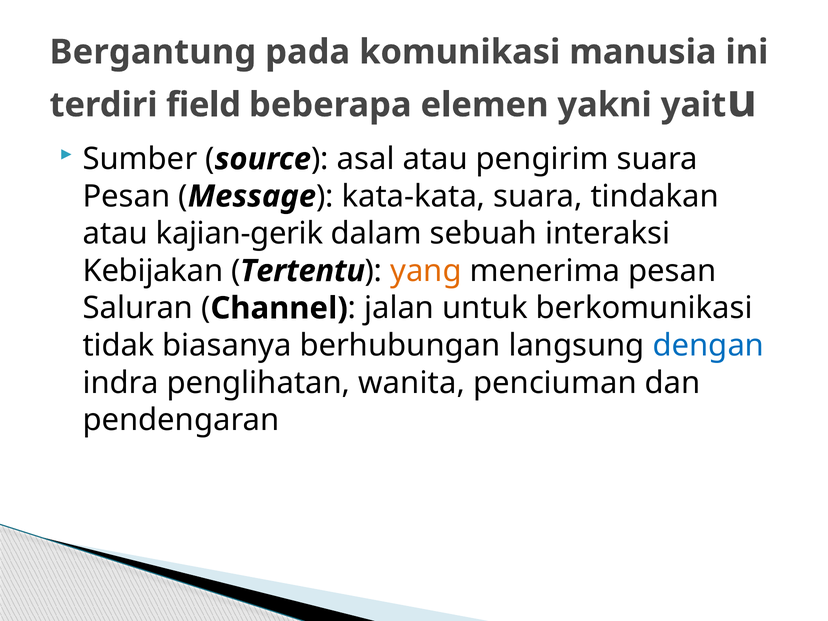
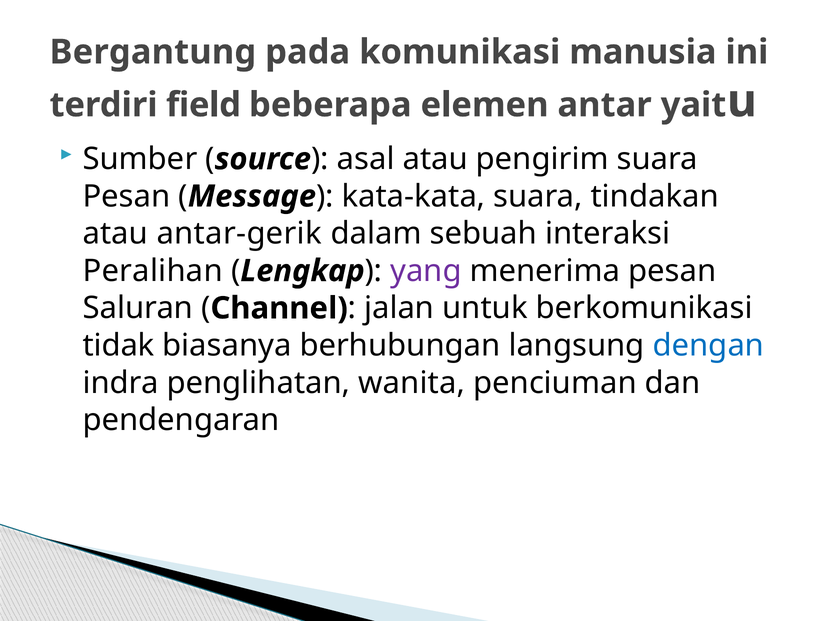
yakni: yakni -> antar (605, 105)
kajian-gerik: kajian-gerik -> antar-gerik (239, 234)
Kebijakan: Kebijakan -> Peralihan (153, 271)
Tertentu: Tertentu -> Lengkap (302, 271)
yang colour: orange -> purple (426, 271)
